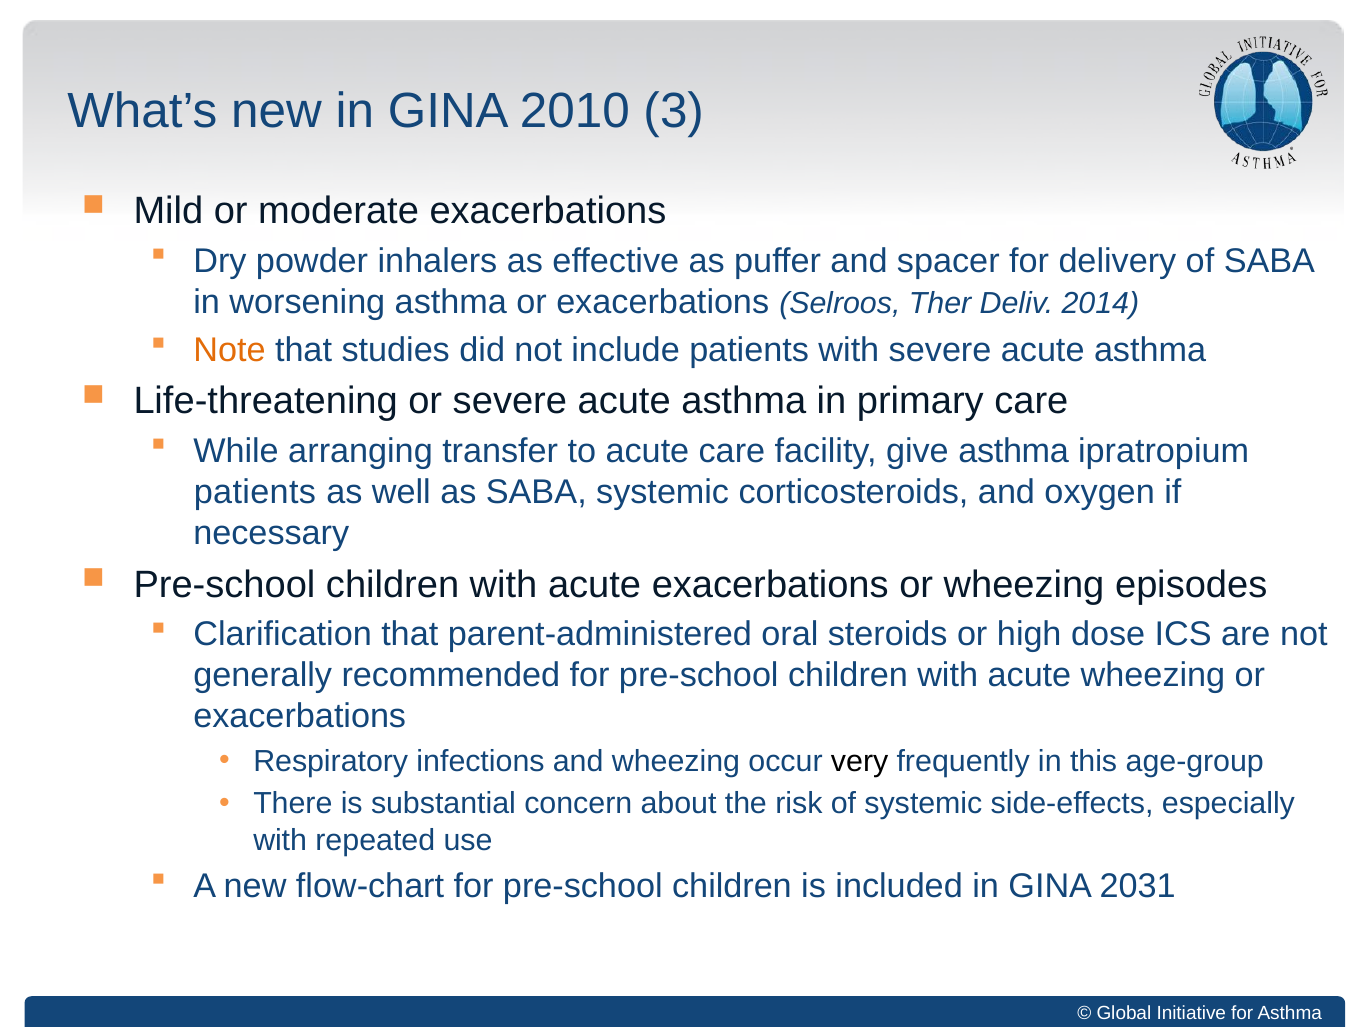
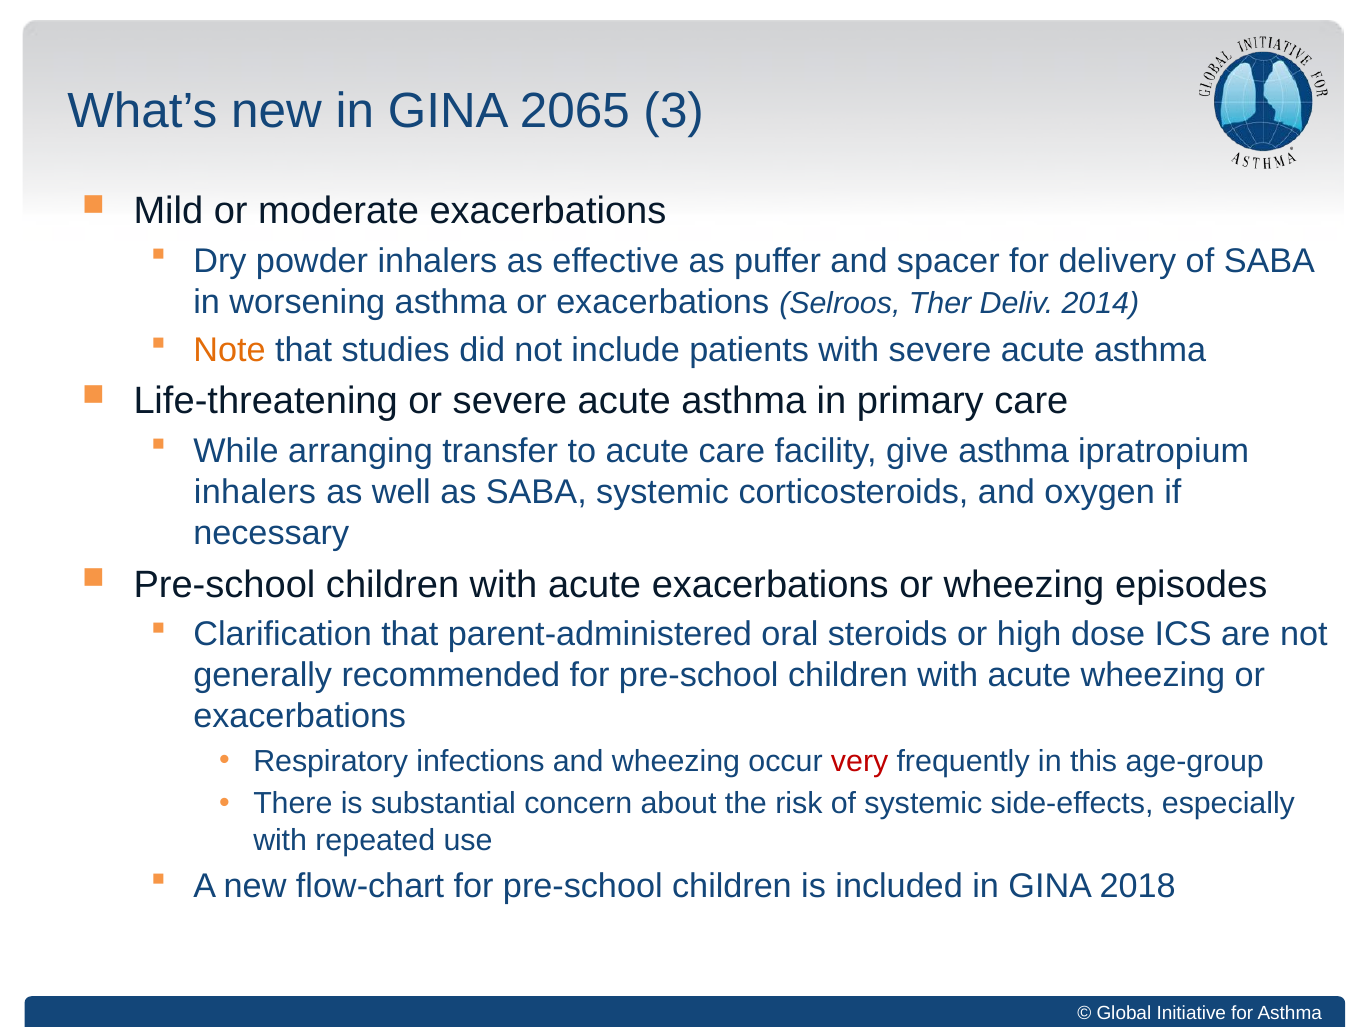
2010: 2010 -> 2065 (575, 111)
patients: patients -> inhalers (255, 492)
very colour: black -> red (860, 761)
2031: 2031 -> 2018 (1138, 886)
